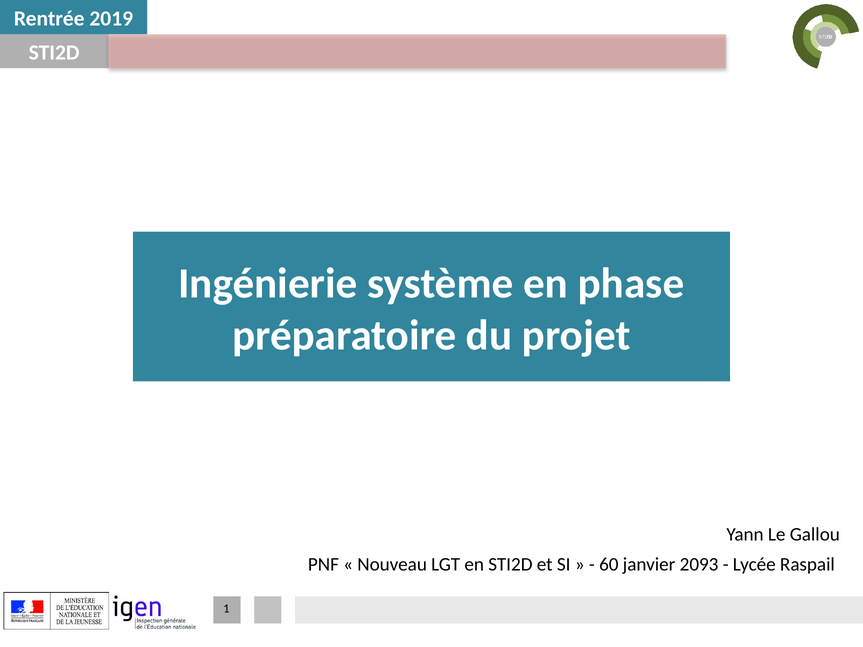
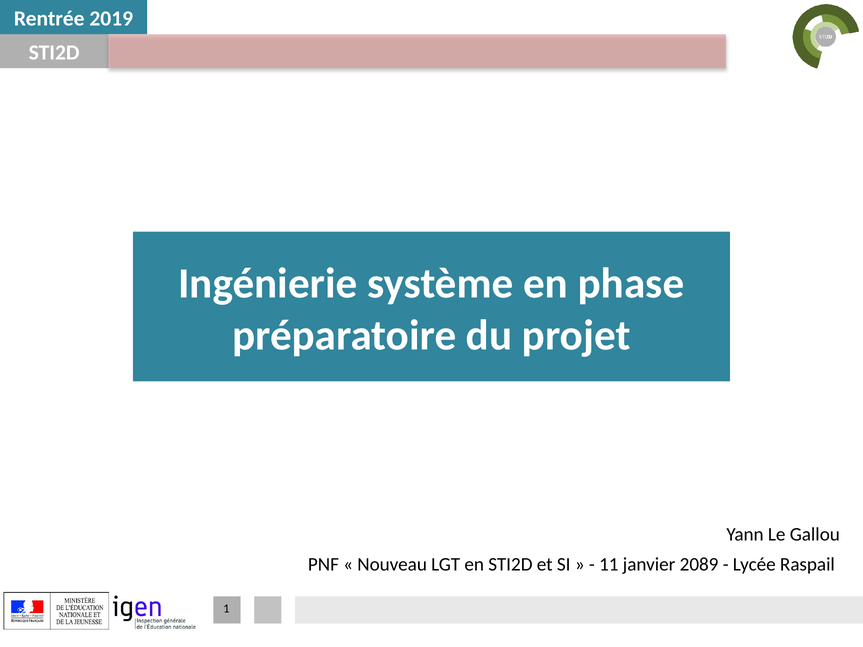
60: 60 -> 11 (609, 565)
2093: 2093 -> 2089 (699, 565)
